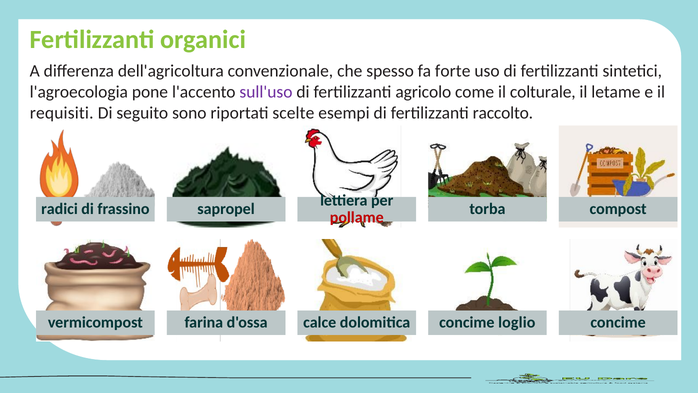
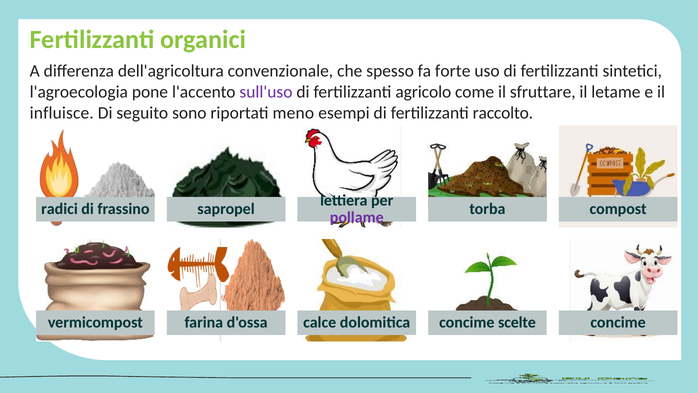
colturale: colturale -> sfruttare (543, 92)
requisiti: requisiti -> influisce (62, 113)
scelte: scelte -> meno (293, 113)
pollame colour: red -> purple (357, 217)
loglio: loglio -> scelte (517, 322)
